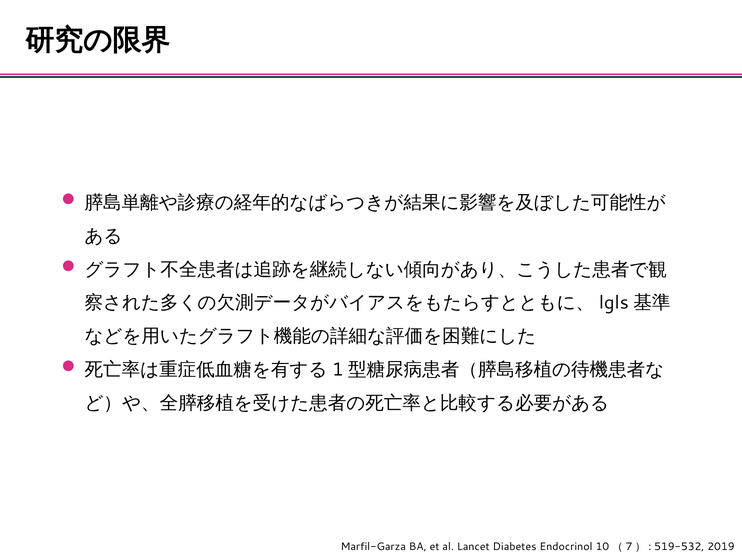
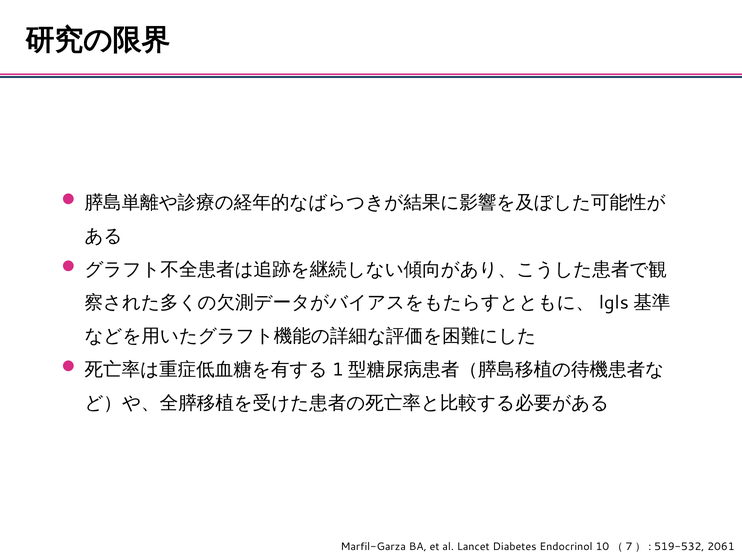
2019: 2019 -> 2061 (721, 547)
